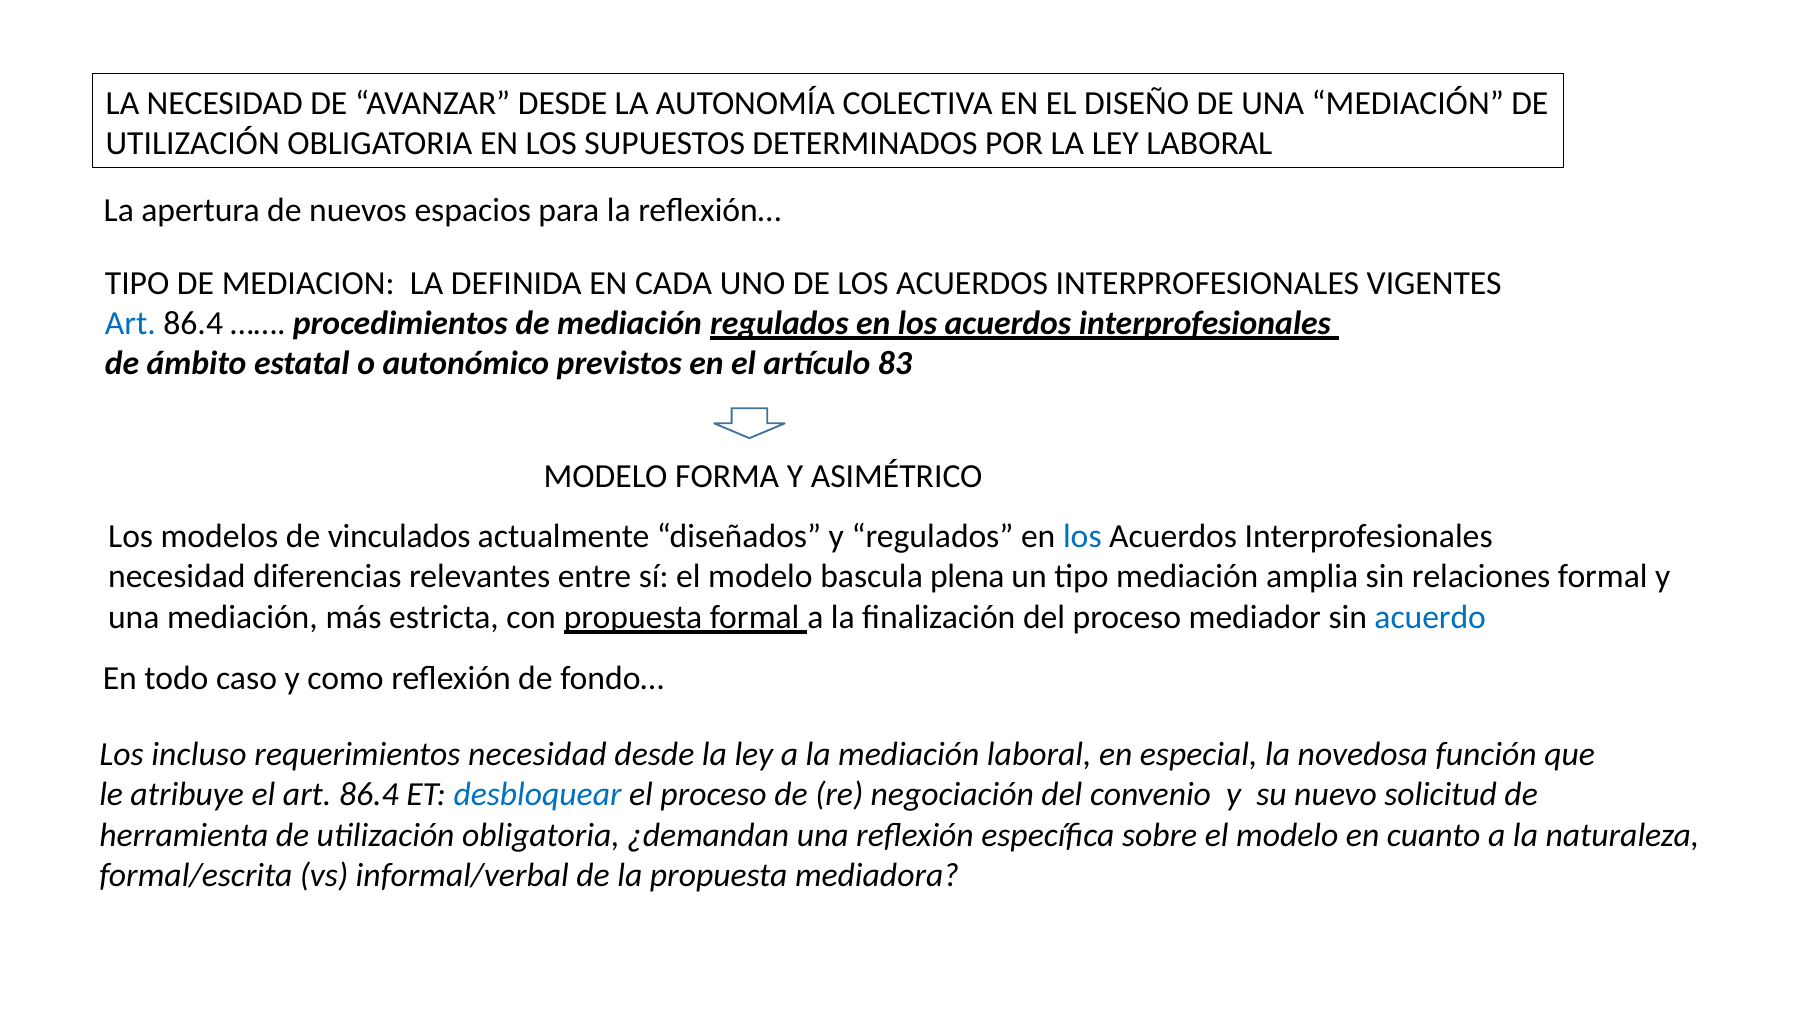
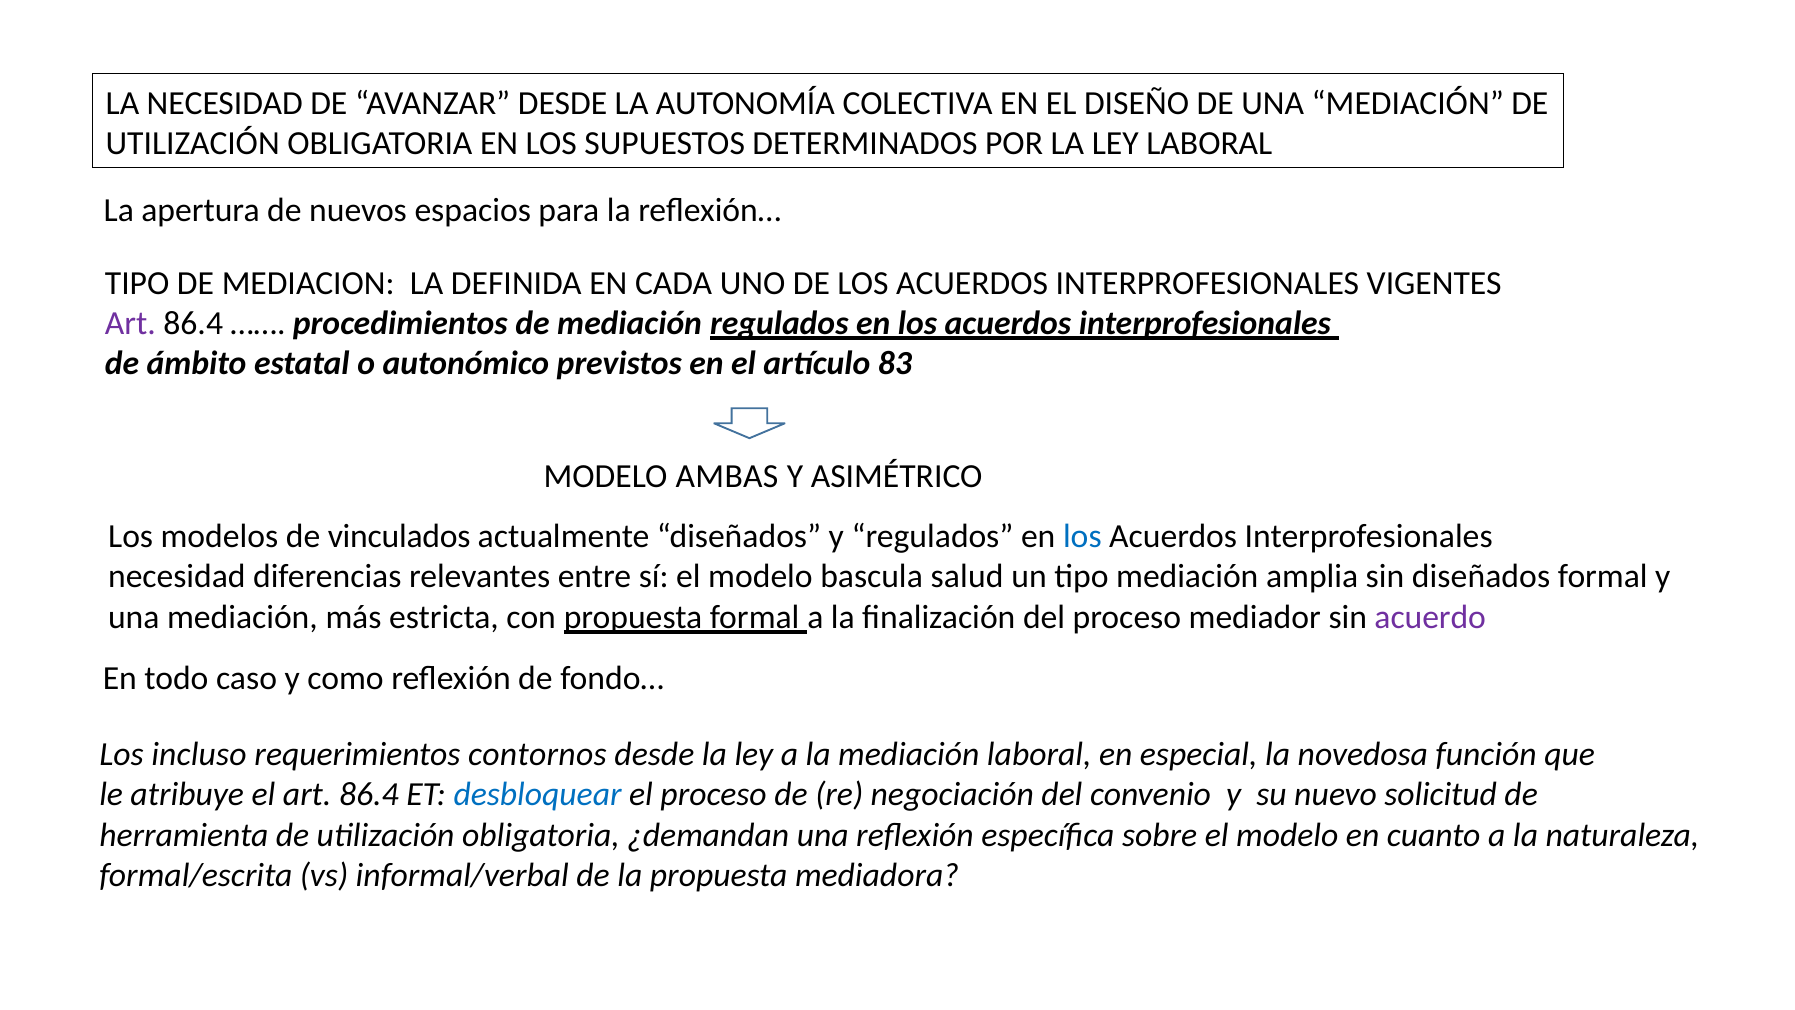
Art colour: blue -> purple (130, 323)
FORMA: FORMA -> AMBAS (727, 476)
plena: plena -> salud (967, 577)
sin relaciones: relaciones -> diseñados (1481, 577)
acuerdo colour: blue -> purple (1430, 617)
requerimientos necesidad: necesidad -> contornos (537, 754)
